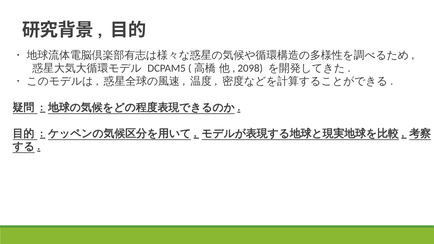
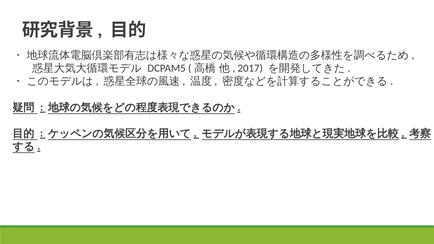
2098: 2098 -> 2017 (250, 68)
